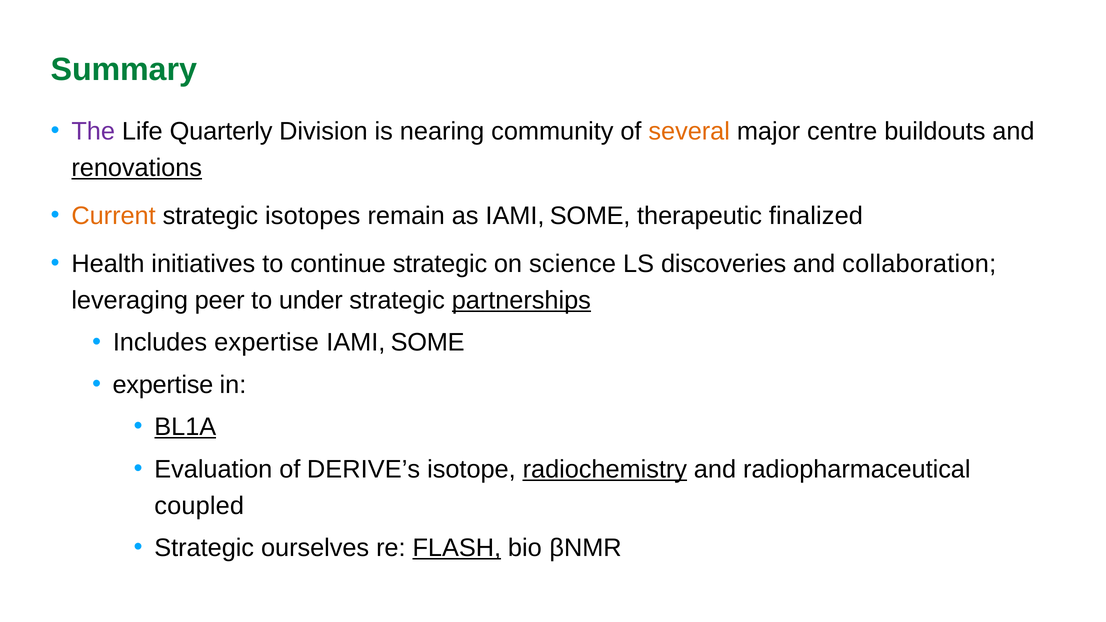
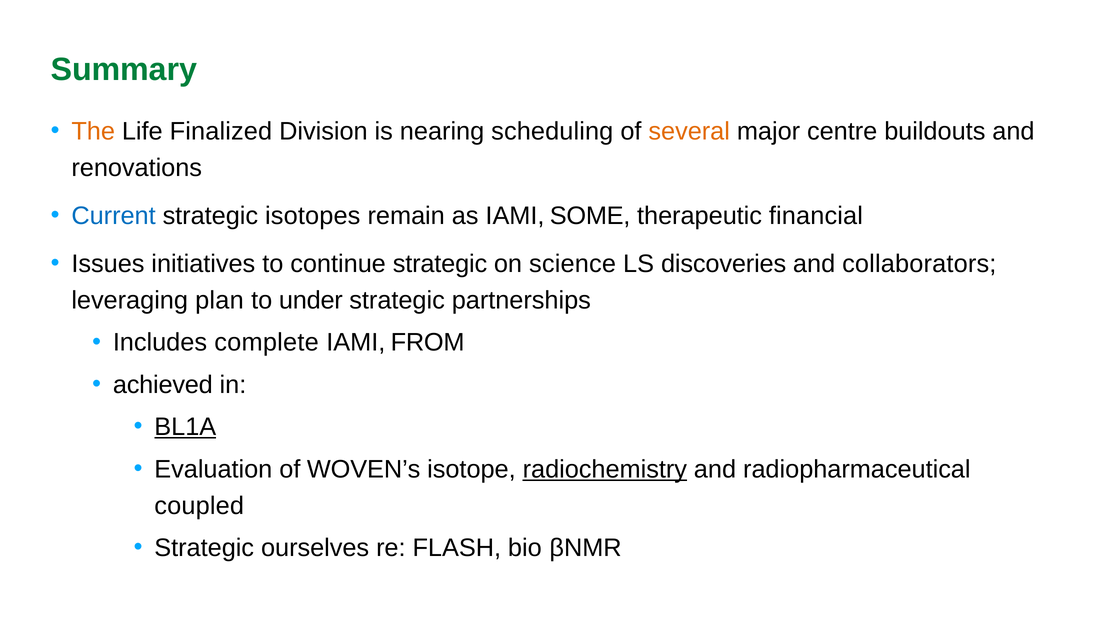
The colour: purple -> orange (93, 131)
Quarterly: Quarterly -> Finalized (221, 131)
community: community -> scheduling (552, 131)
renovations underline: present -> none (137, 168)
Current colour: orange -> blue (114, 216)
finalized: finalized -> financial (816, 216)
Health: Health -> Issues (108, 264)
collaboration: collaboration -> collaborators (919, 264)
peer: peer -> plan (219, 300)
partnerships underline: present -> none (521, 300)
Includes expertise: expertise -> complete (267, 343)
SOME: SOME -> FROM (428, 343)
expertise: expertise -> achieved (163, 385)
DERIVE’s: DERIVE’s -> WOVEN’s (364, 469)
FLASH underline: present -> none (457, 548)
